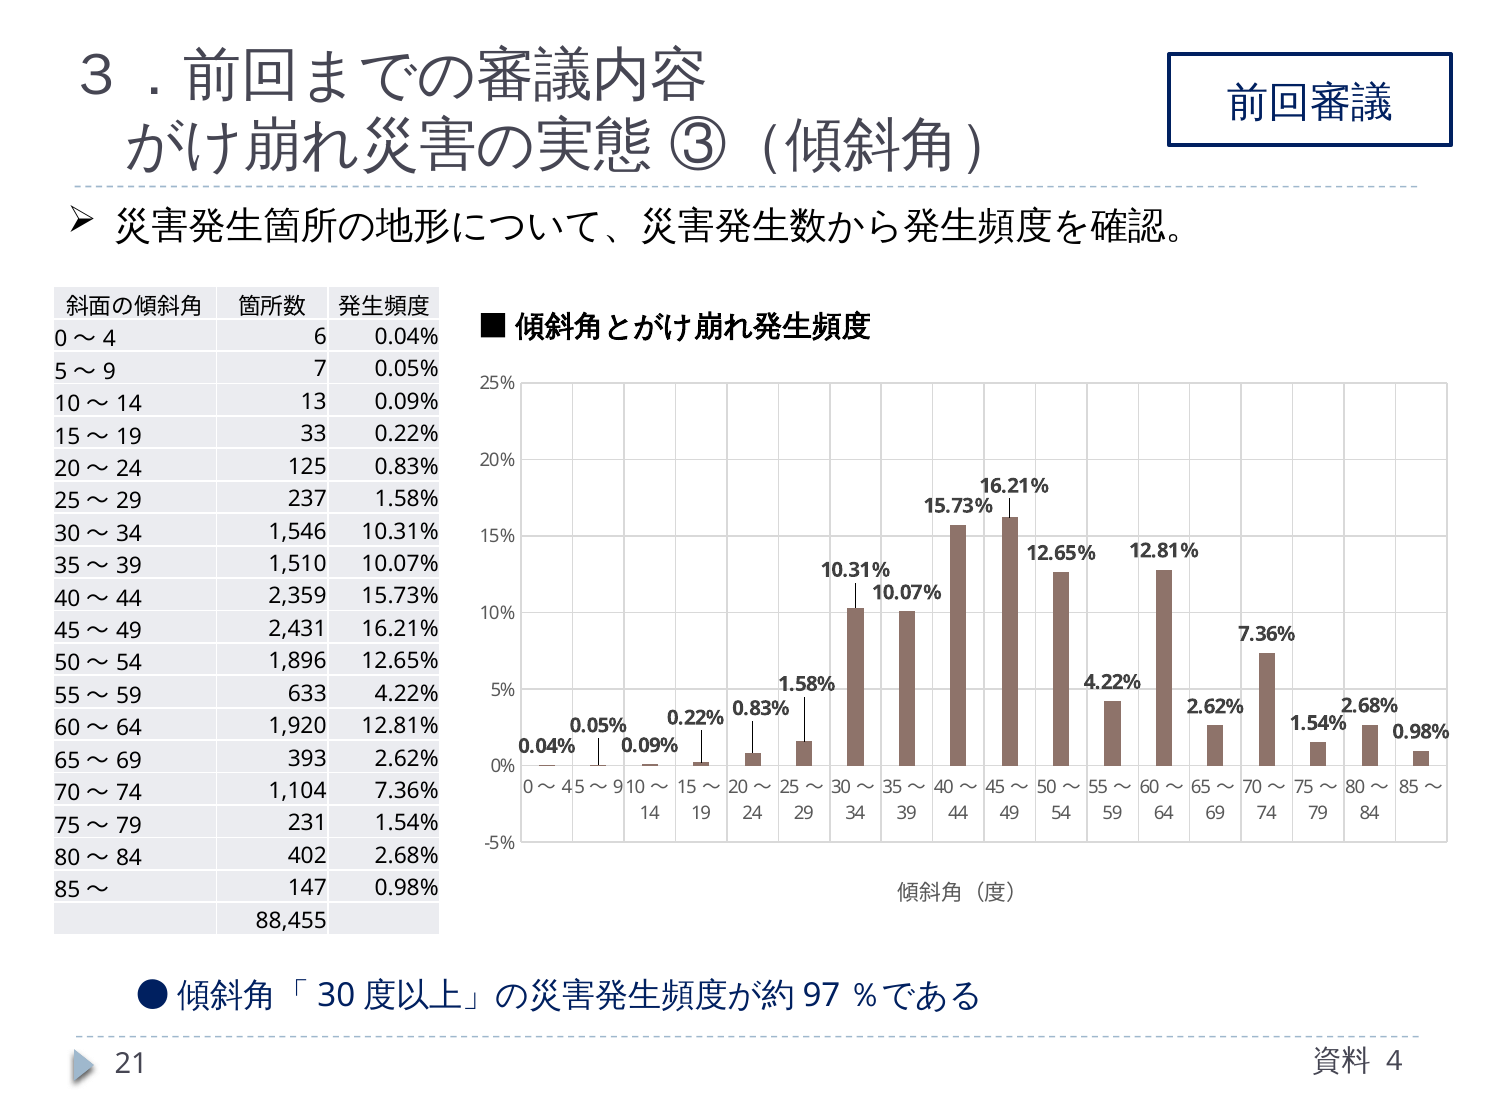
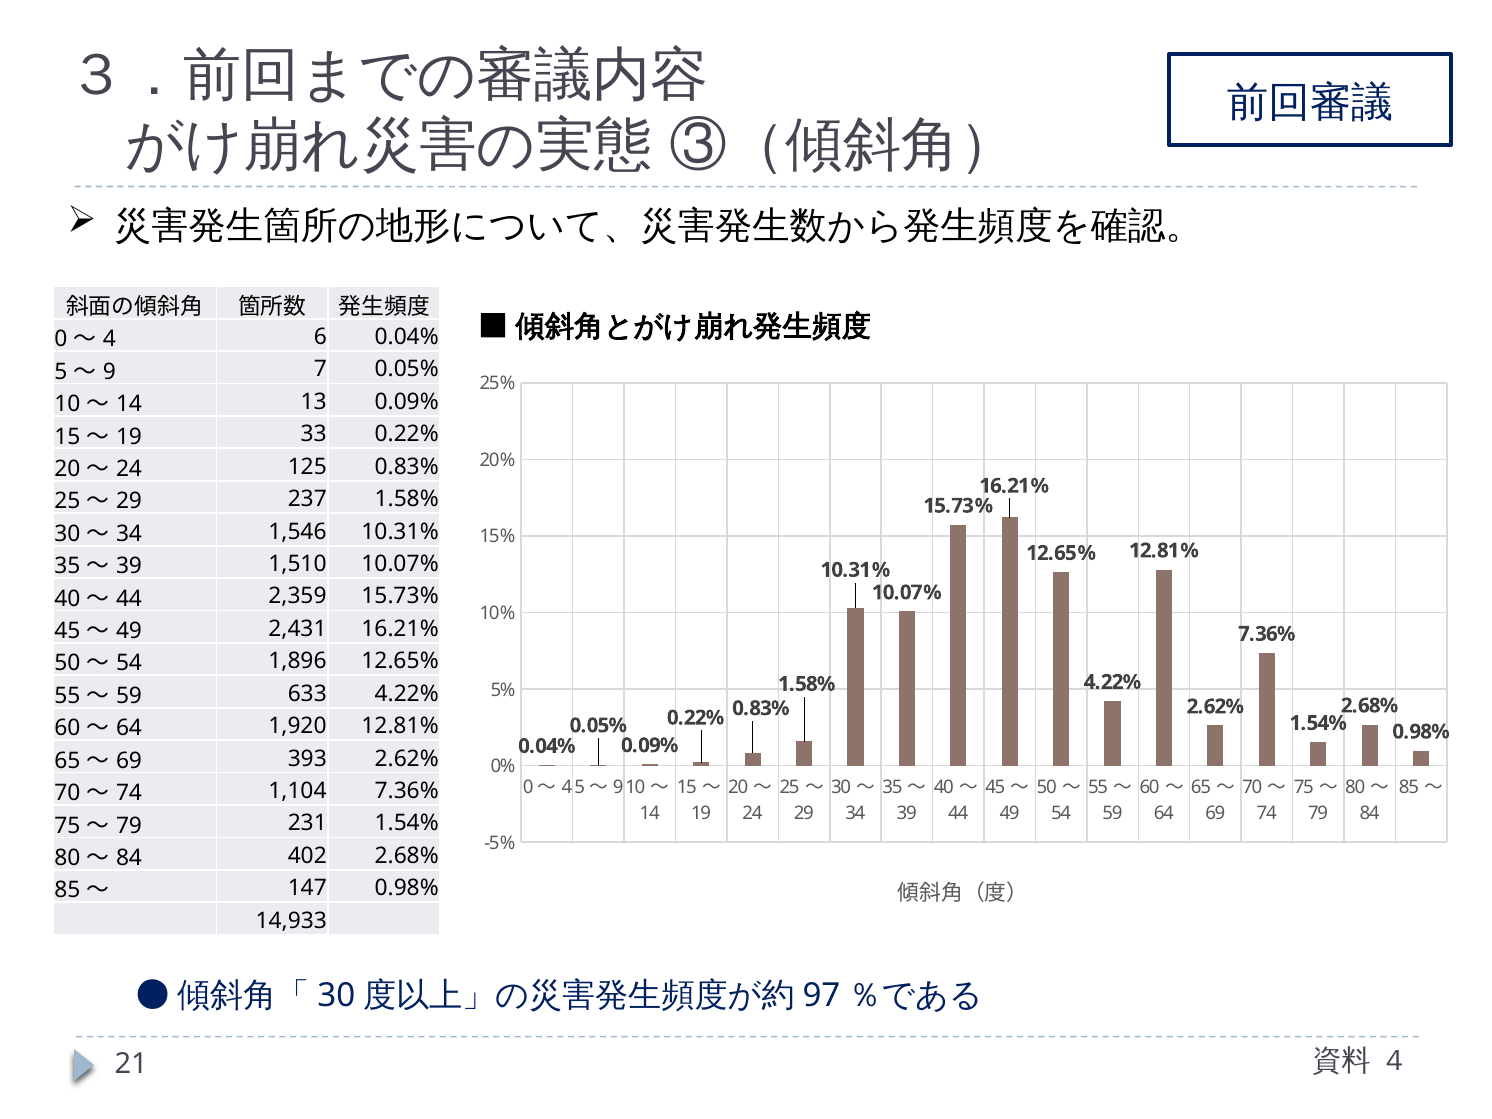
88,455: 88,455 -> 14,933 (291, 921)
